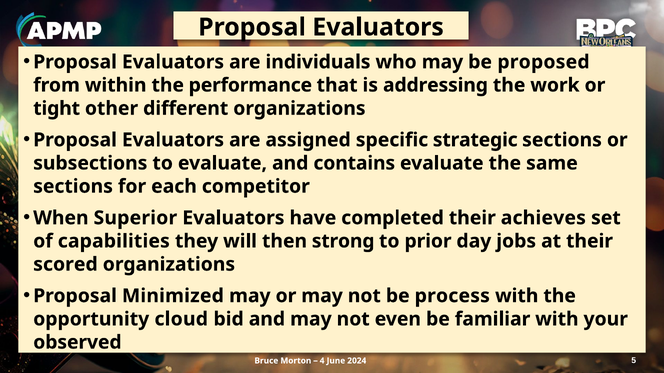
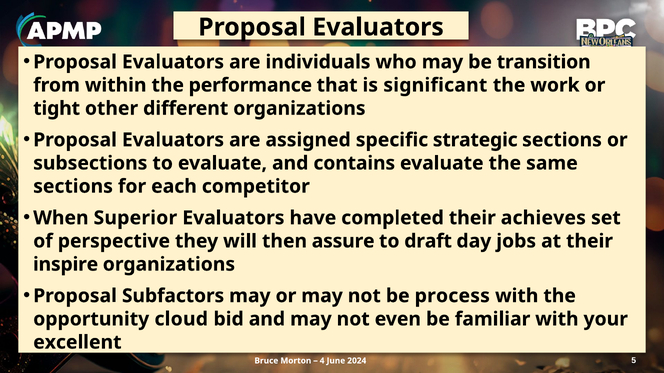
proposed: proposed -> transition (544, 62)
addressing: addressing -> significant (435, 85)
capabilities: capabilities -> perspective (114, 241)
strong: strong -> assure (343, 241)
prior: prior -> draft (428, 241)
scored: scored -> inspire (66, 265)
Minimized: Minimized -> Subfactors (173, 296)
observed: observed -> excellent (77, 343)
